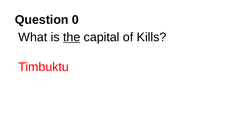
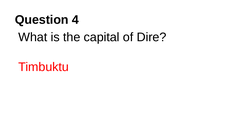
0: 0 -> 4 (75, 20)
the underline: present -> none (72, 37)
Kills: Kills -> Dire (152, 37)
